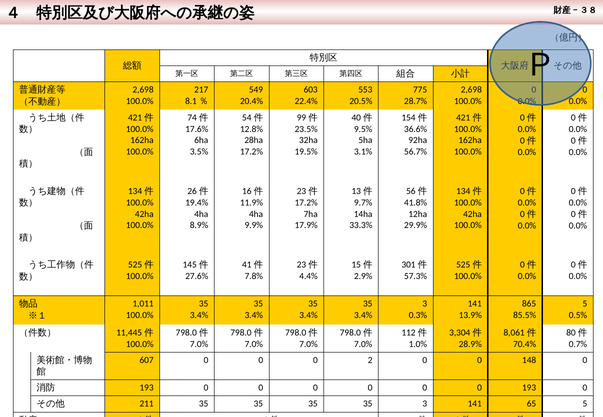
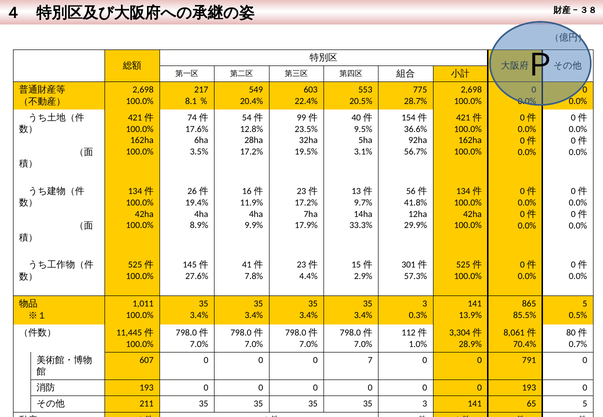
2: 2 -> 7 (370, 360)
148: 148 -> 791 (529, 360)
